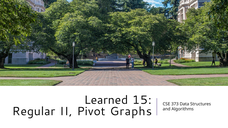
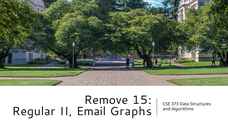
Learned: Learned -> Remove (106, 100)
Pivot: Pivot -> Email (91, 112)
